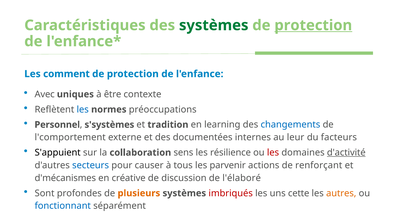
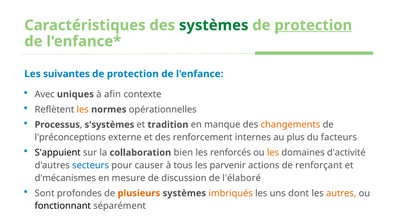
comment: comment -> suivantes (66, 74)
être: être -> afin (113, 94)
les colour: blue -> orange (83, 109)
préoccupations: préoccupations -> opérationnelles (163, 109)
Personnel: Personnel -> Processus (57, 125)
learning: learning -> manque (222, 125)
changements colour: blue -> orange (290, 125)
l'comportement: l'comportement -> l'préconceptions (70, 137)
documentées: documentées -> renforcement (203, 137)
leur: leur -> plus (296, 137)
sens: sens -> bien (183, 152)
résilience: résilience -> renforcés (231, 152)
les colour: red -> orange (273, 152)
d'activité underline: present -> none (346, 152)
créative: créative -> mesure (129, 178)
imbriqués colour: red -> orange (231, 193)
cette: cette -> dont (299, 193)
fonctionnant colour: blue -> black (63, 206)
